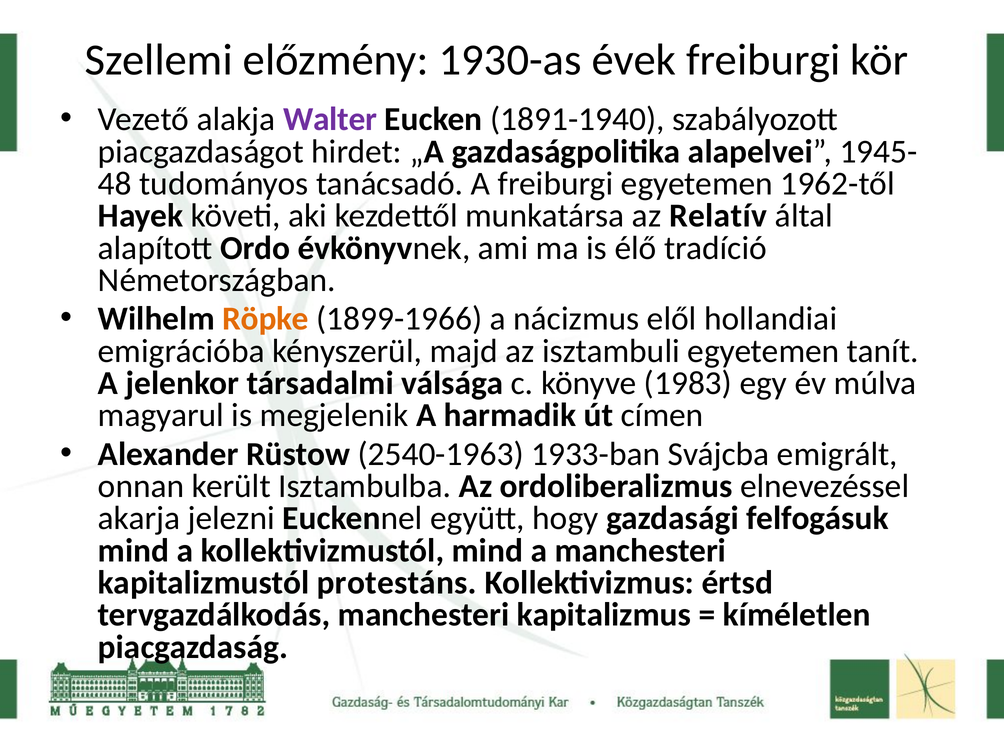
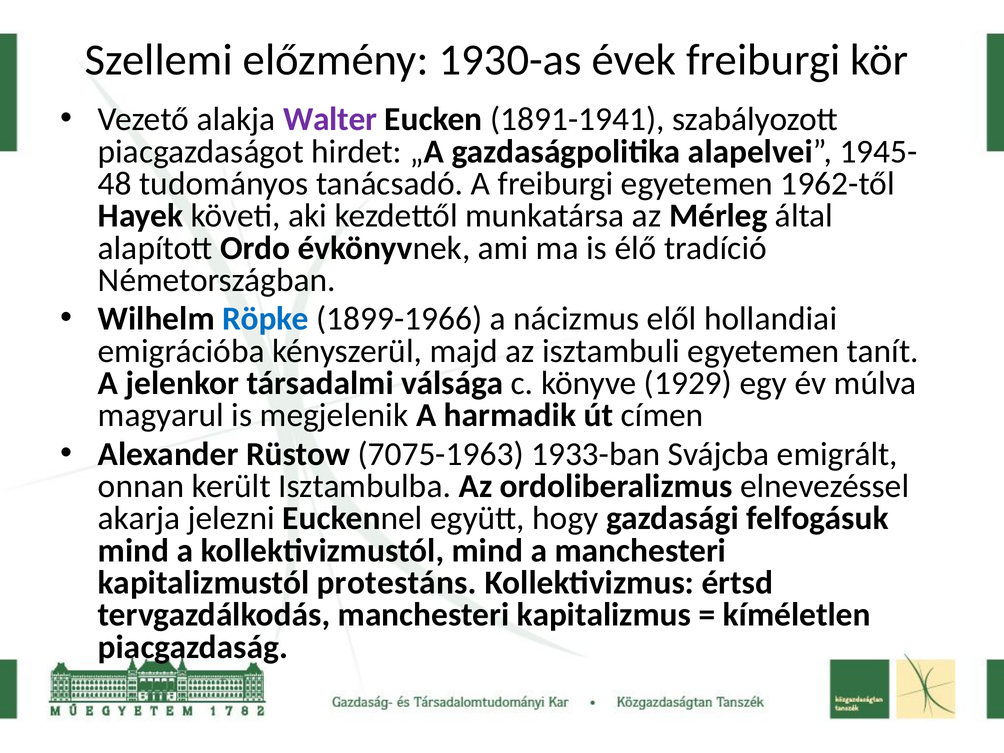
1891-1940: 1891-1940 -> 1891-1941 (577, 119)
Relatív: Relatív -> Mérleg (718, 216)
Röpke colour: orange -> blue (266, 319)
1983: 1983 -> 1929 (688, 383)
2540-1963: 2540-1963 -> 7075-1963 (441, 454)
